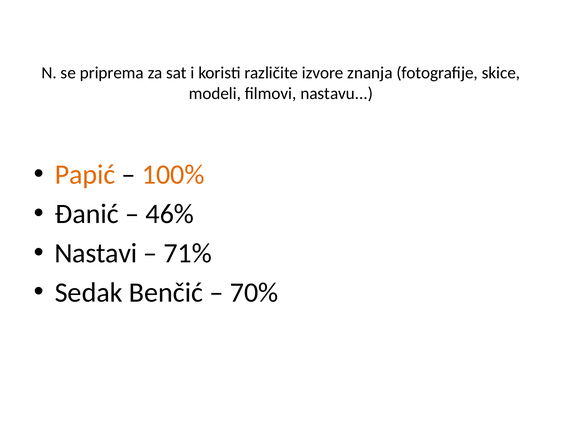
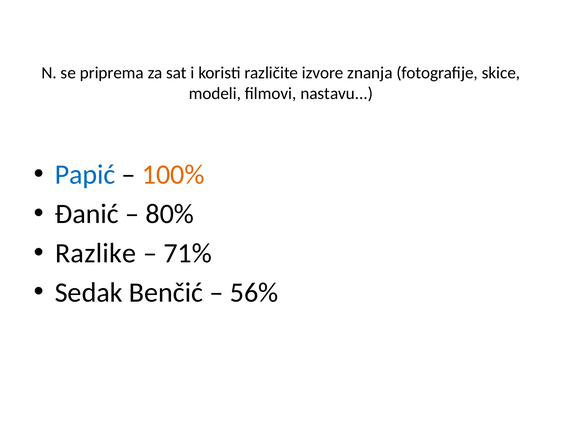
Papić colour: orange -> blue (85, 175)
46%: 46% -> 80% (170, 214)
Nastavi: Nastavi -> Razlike (96, 254)
70%: 70% -> 56% (254, 293)
